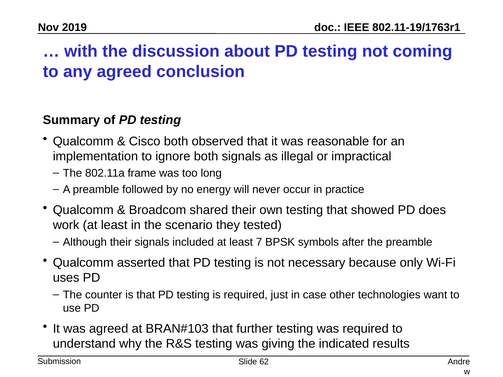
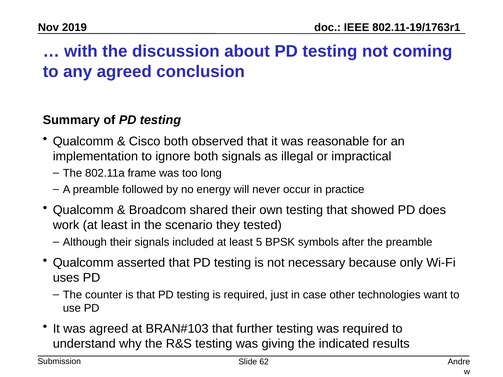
7: 7 -> 5 (259, 242)
